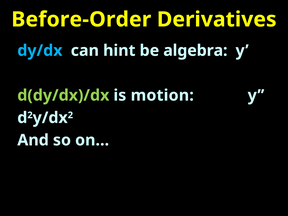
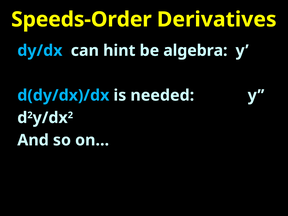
Before-Order: Before-Order -> Speeds-Order (81, 19)
d(dy/dx)/dx colour: light green -> light blue (63, 95)
motion: motion -> needed (162, 95)
